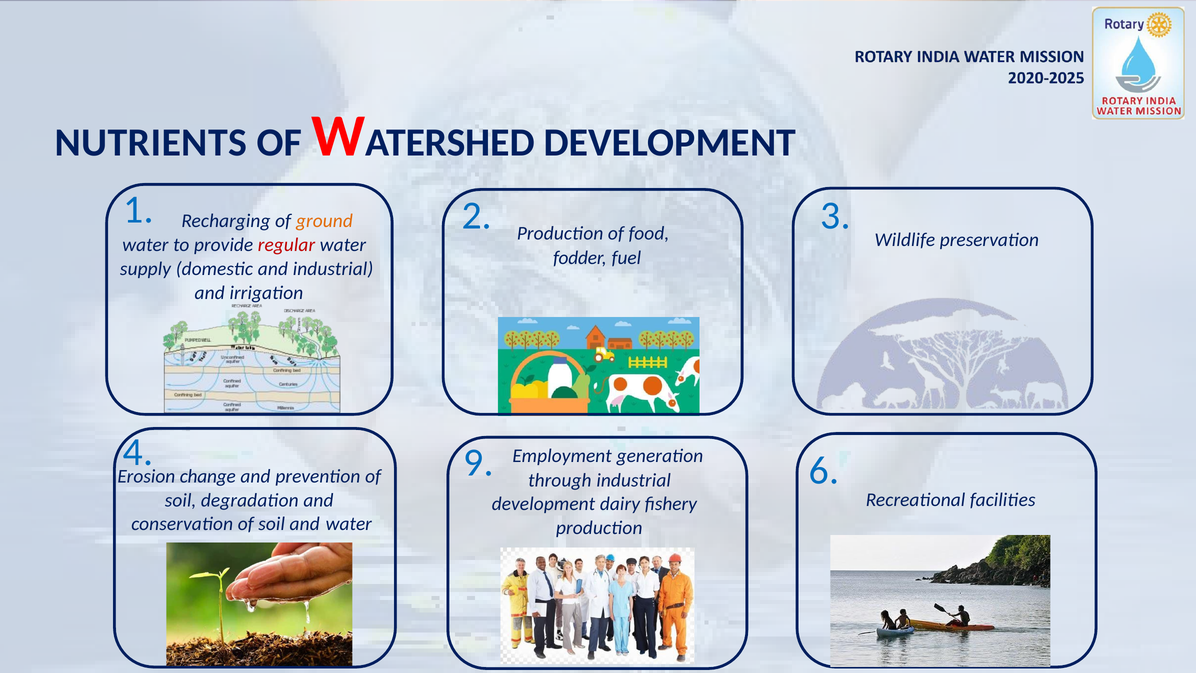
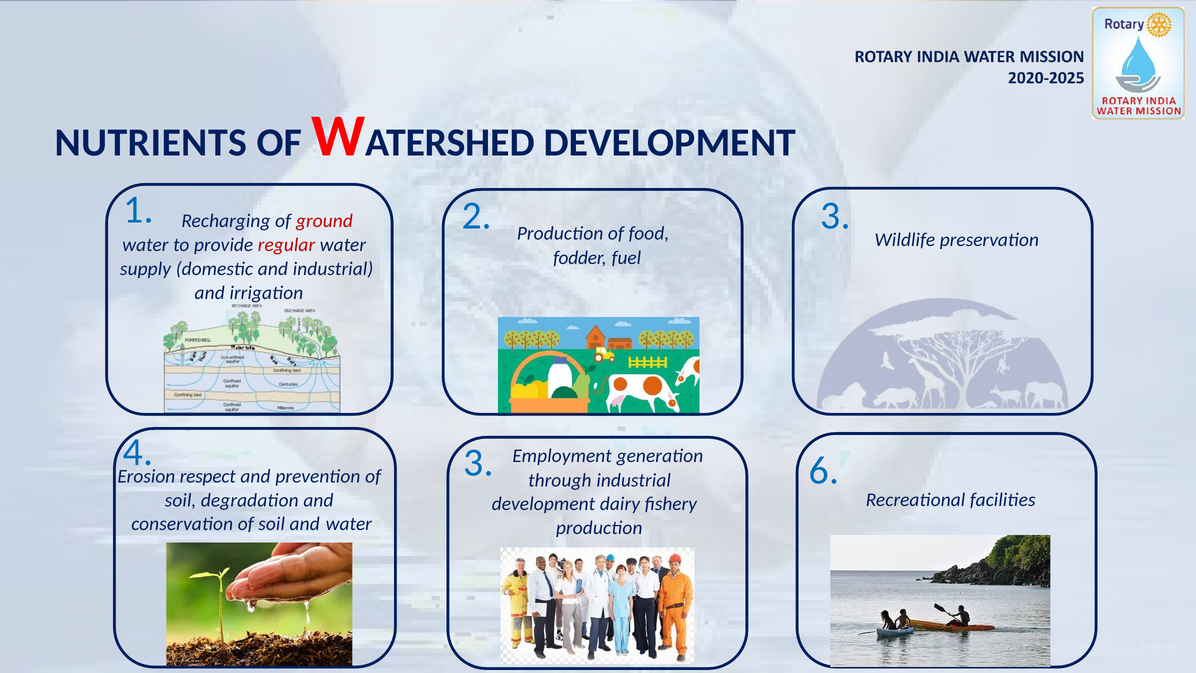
ground colour: orange -> red (324, 221)
4 9: 9 -> 3 (478, 462)
change: change -> respect (208, 476)
